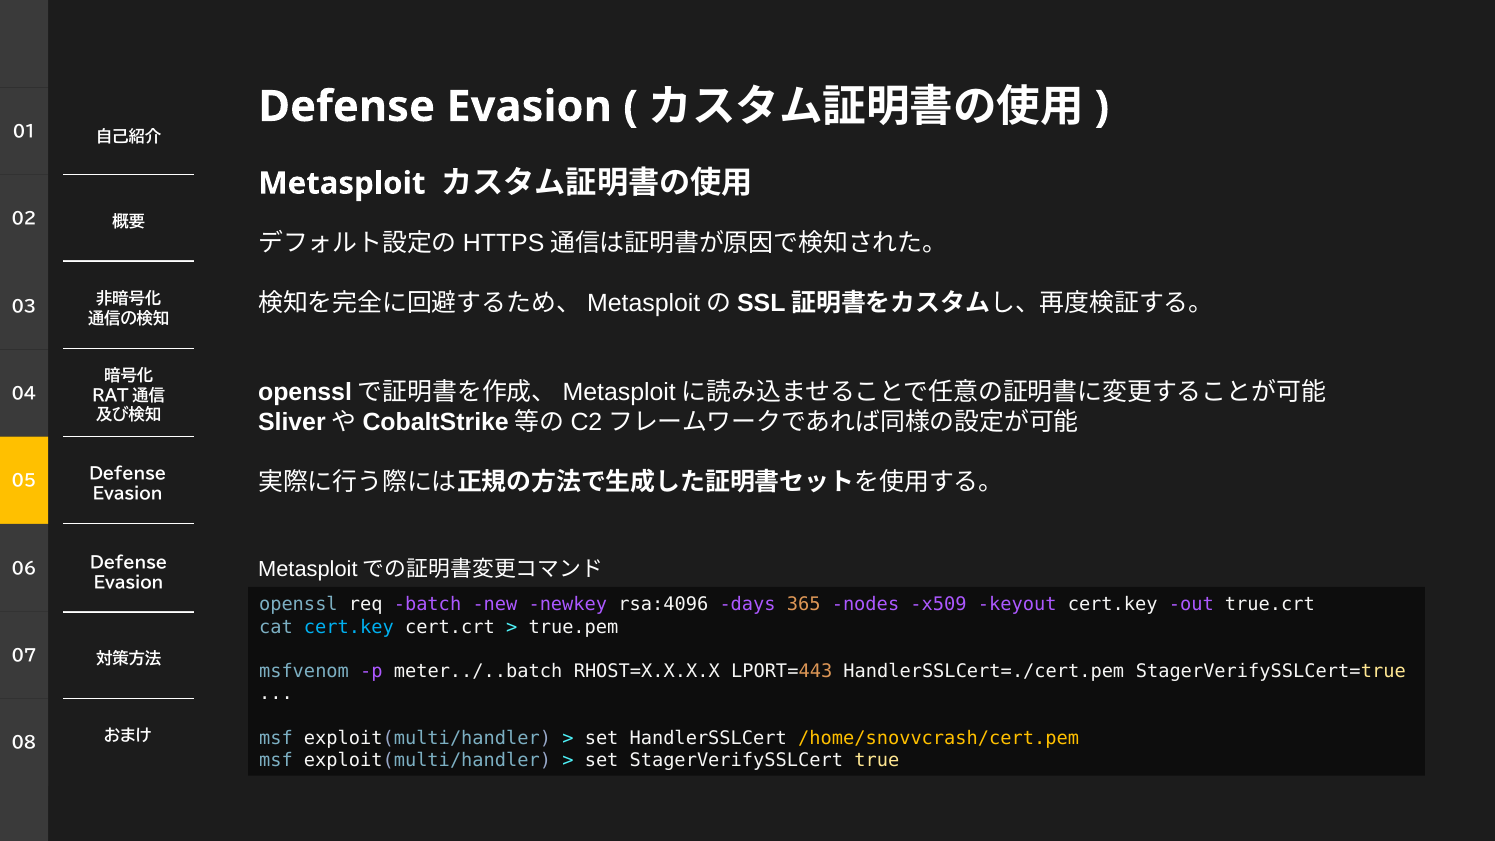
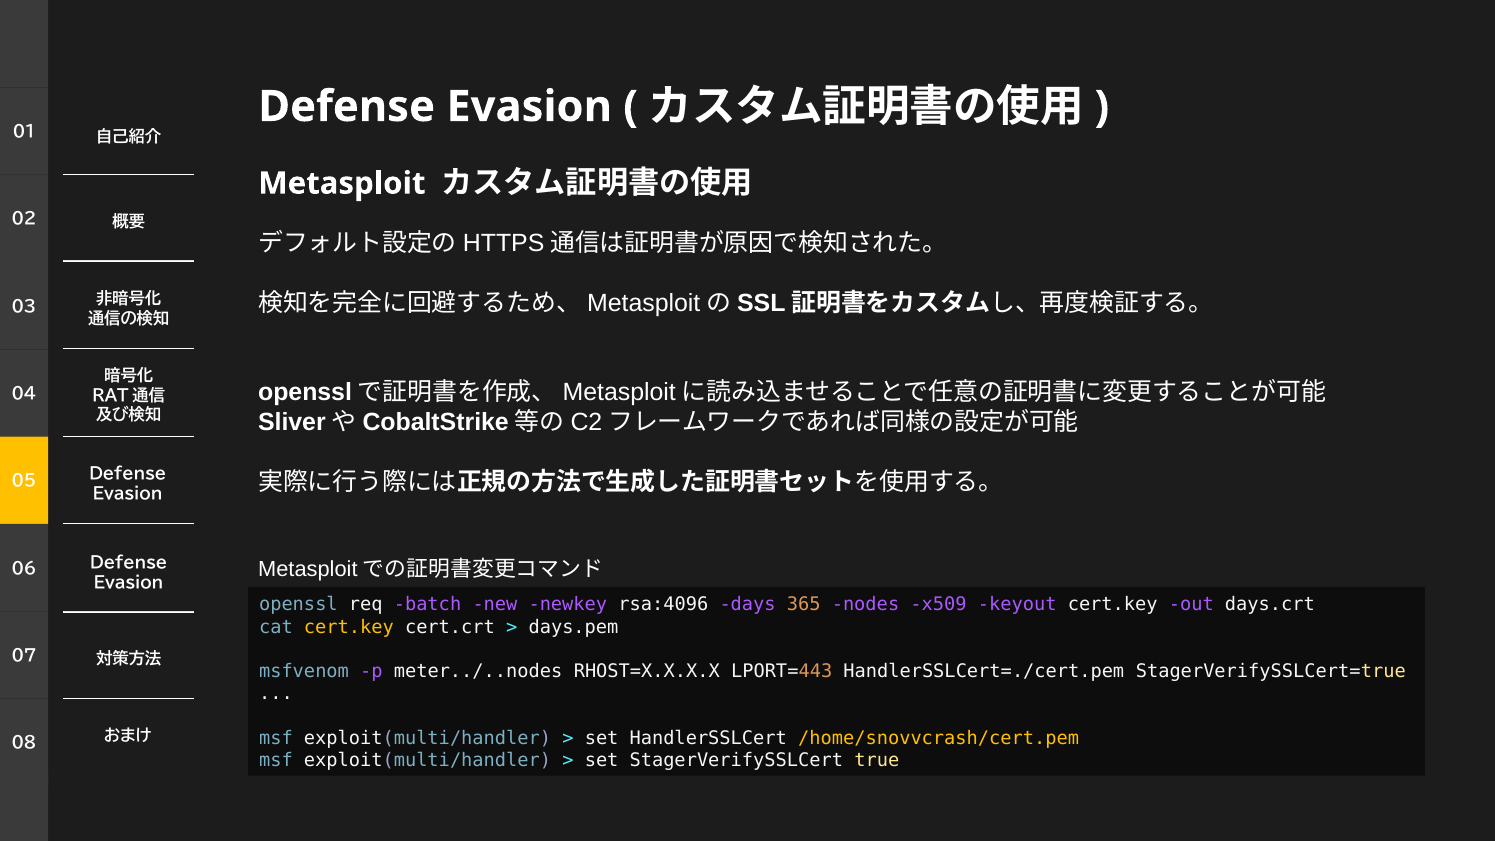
true.crt: true.crt -> days.crt (1270, 605)
cert.key colour: light blue -> yellow (349, 627)
true.pem: true.pem -> days.pem (573, 627)
meter../..batch: meter../..batch -> meter../..nodes (478, 671)
